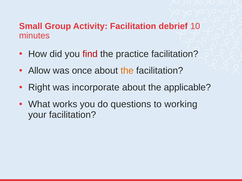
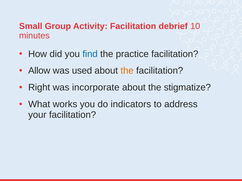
find colour: red -> blue (90, 54)
once: once -> used (82, 71)
applicable: applicable -> stigmatize (187, 88)
questions: questions -> indicators (131, 104)
working: working -> address (181, 104)
